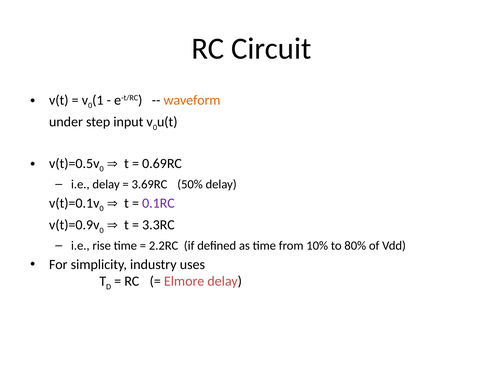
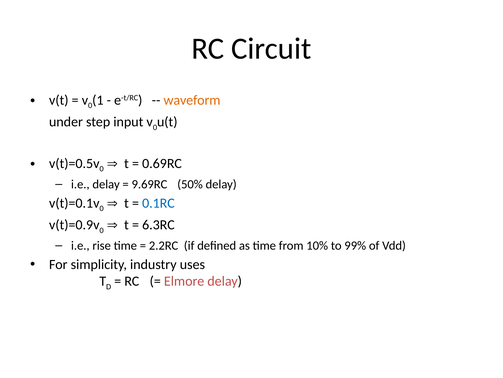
3.69RC: 3.69RC -> 9.69RC (149, 184)
0.1RC colour: purple -> blue (158, 203)
3.3RC: 3.3RC -> 6.3RC (158, 225)
80%: 80% -> 99% (355, 245)
